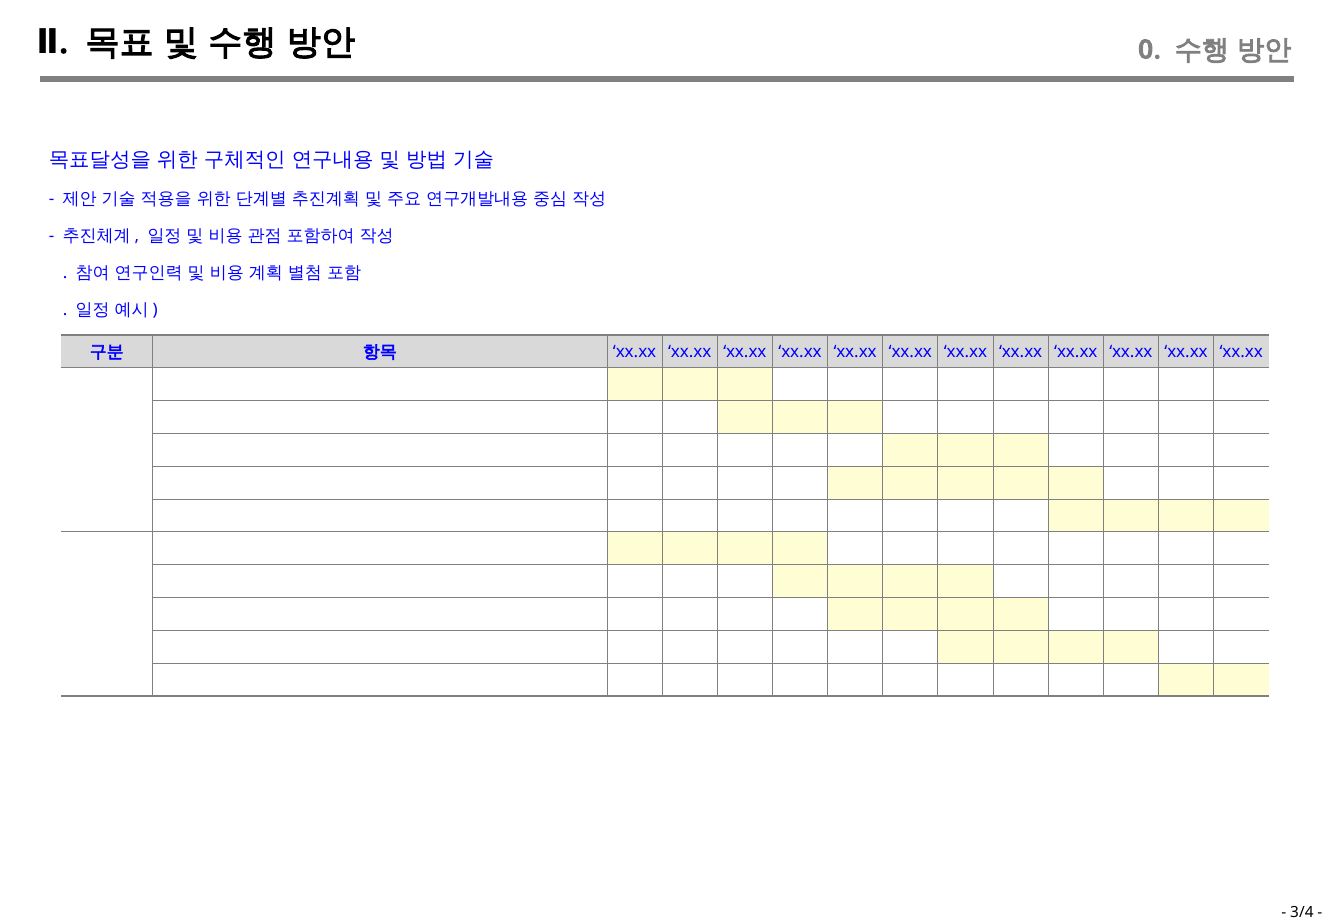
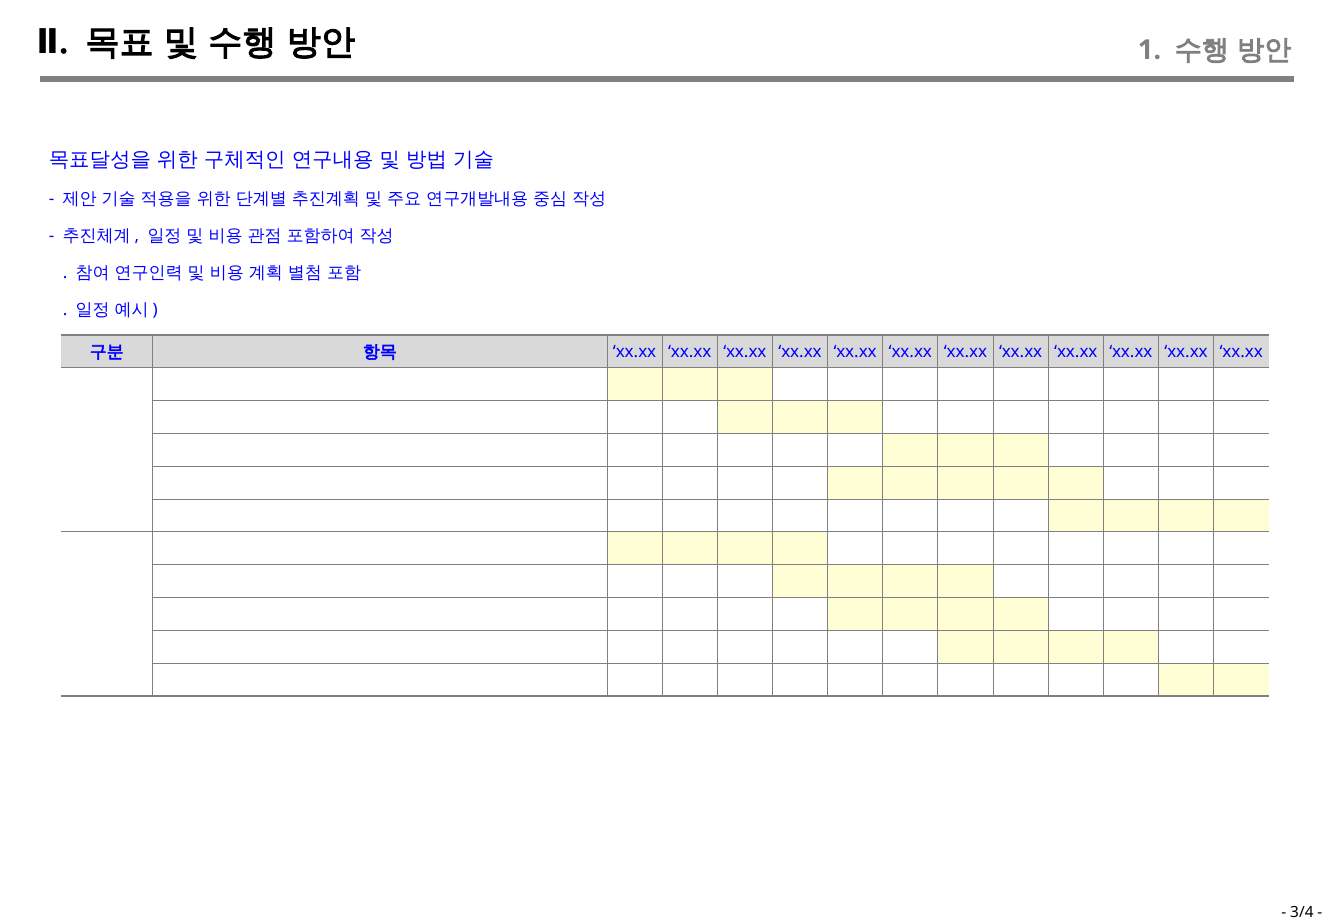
0: 0 -> 1 (1149, 50)
